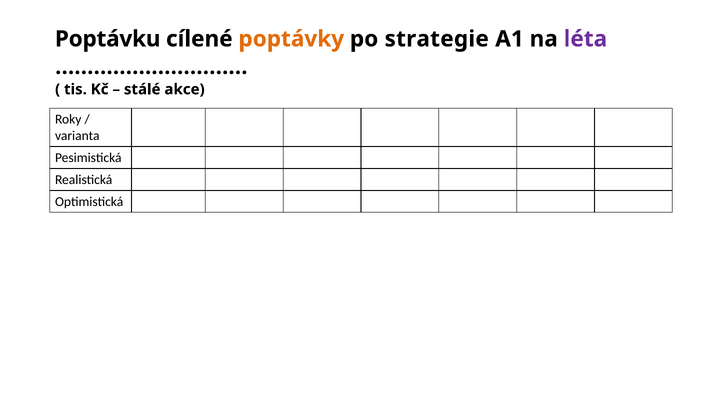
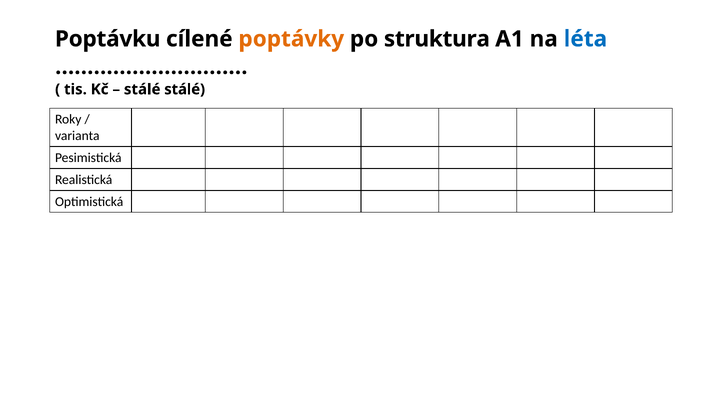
strategie: strategie -> struktura (437, 39)
léta colour: purple -> blue (585, 39)
stálé akce: akce -> stálé (185, 89)
